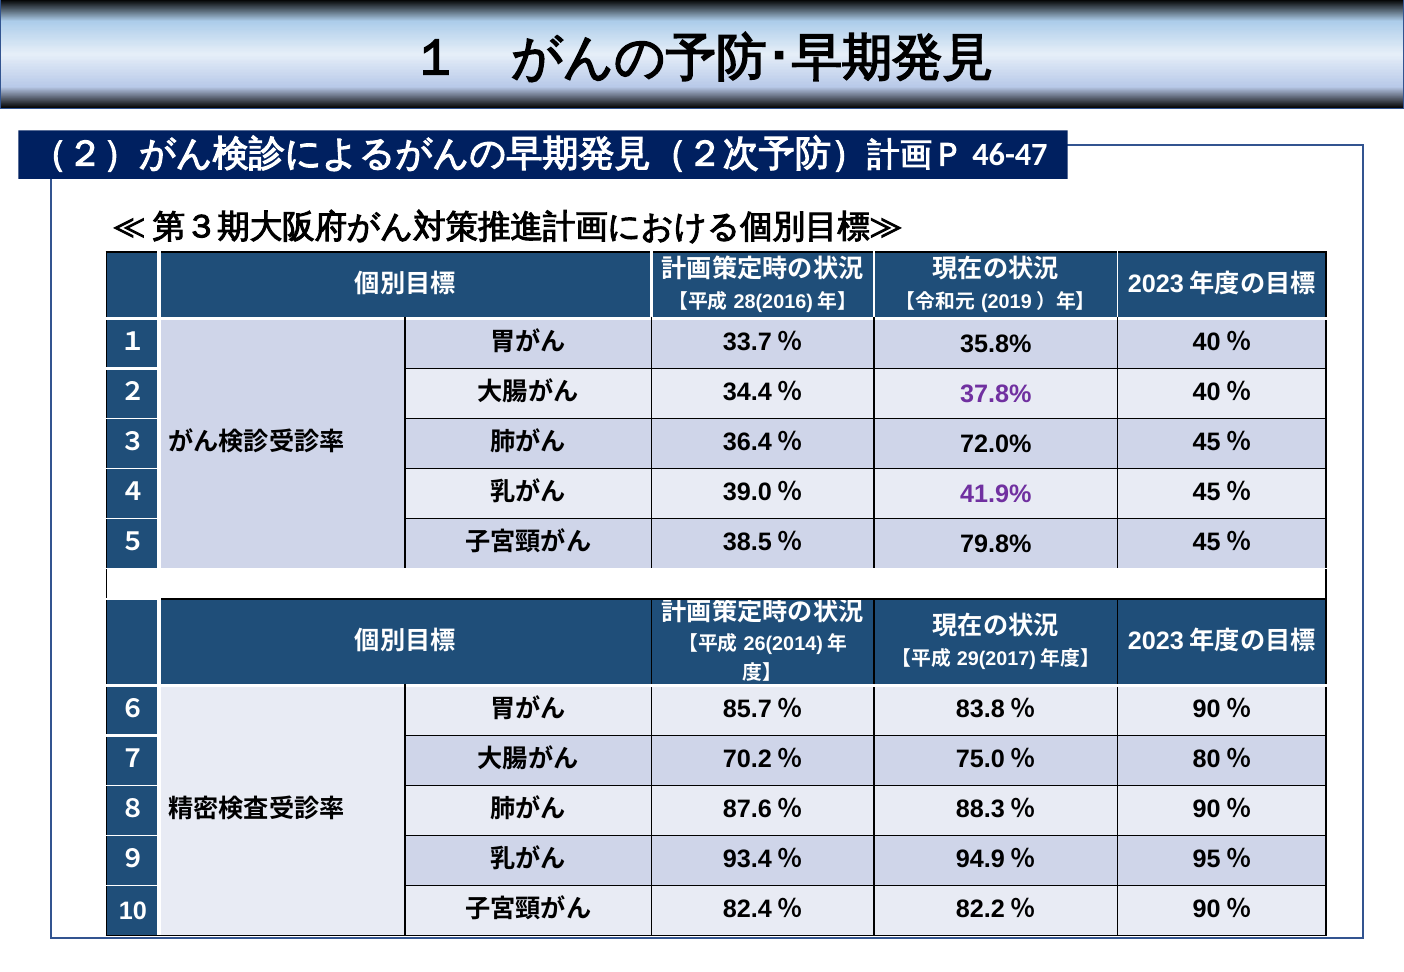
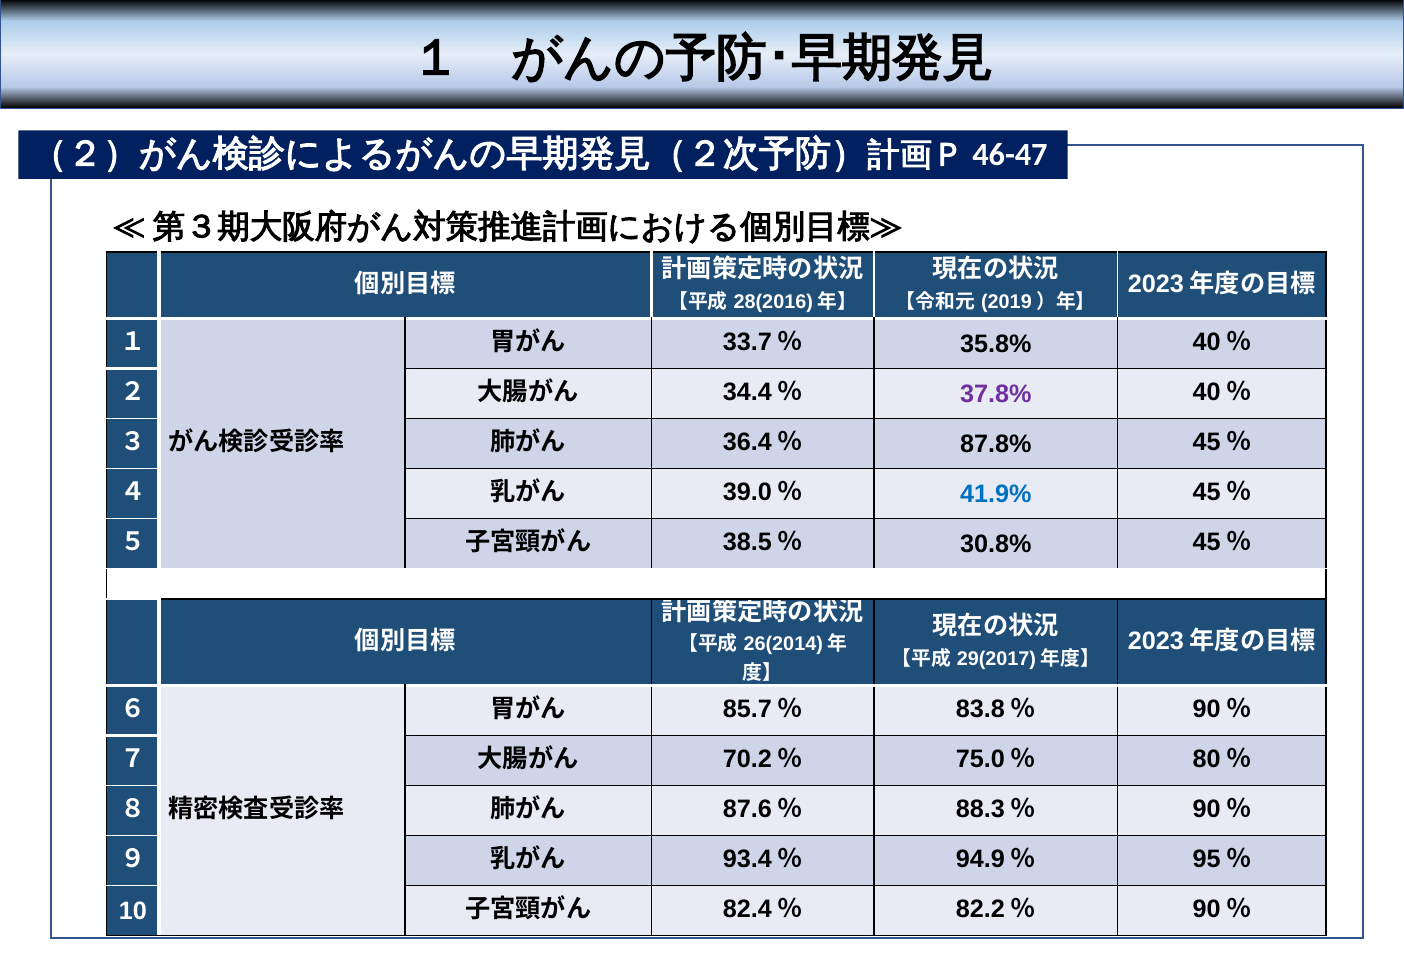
72.0%: 72.0% -> 87.8% (996, 444)
41.9% colour: purple -> blue (996, 494)
79.8%: 79.8% -> 30.8% (996, 544)
